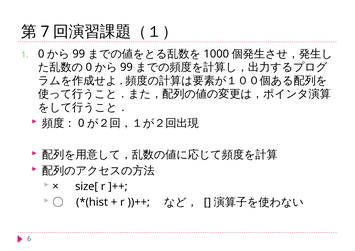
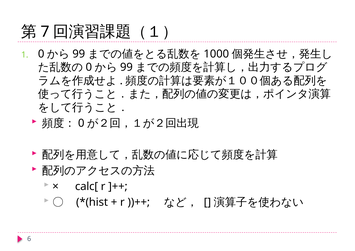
size[: size[ -> calc[ (87, 186)
